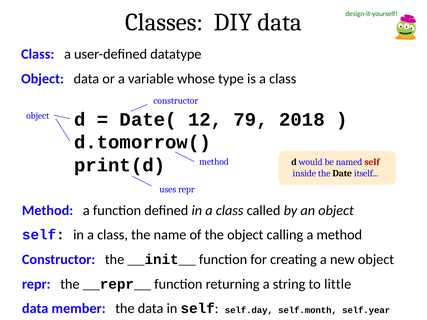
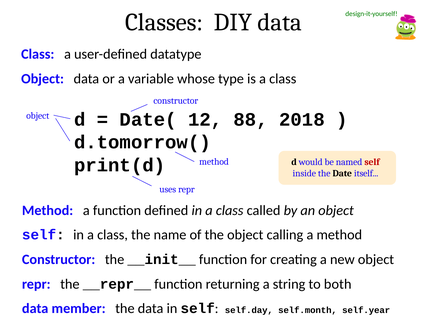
79: 79 -> 88 (251, 120)
little: little -> both (338, 284)
